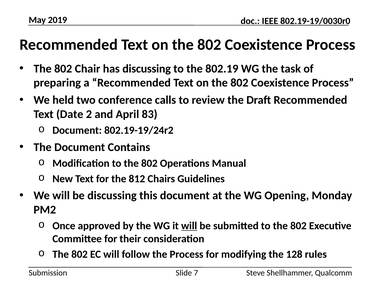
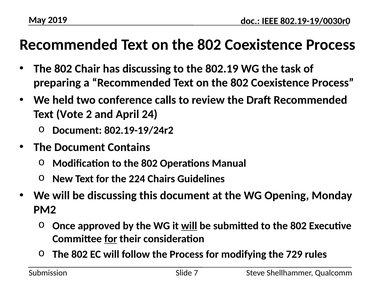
Date: Date -> Vote (70, 114)
83: 83 -> 24 (150, 114)
812: 812 -> 224 (137, 179)
for underline: none -> present (111, 239)
128: 128 -> 729 (294, 254)
